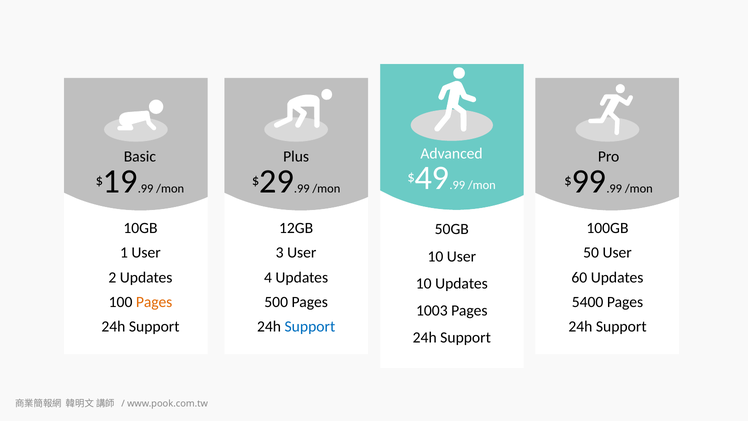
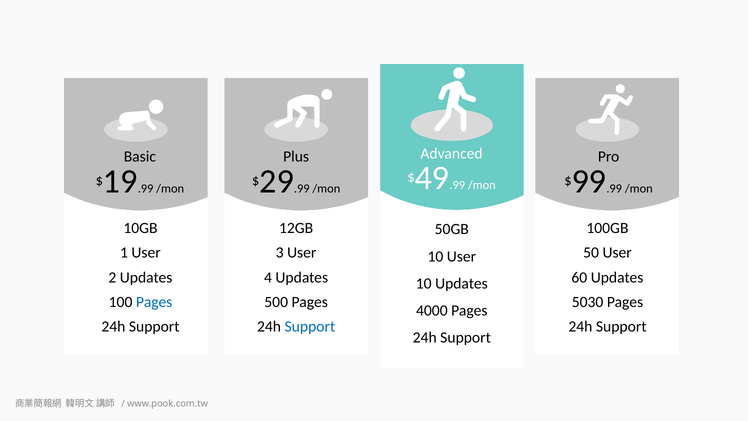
Pages colour: orange -> blue (154, 302)
5400: 5400 -> 5030 (588, 302)
1003: 1003 -> 4000 (432, 310)
